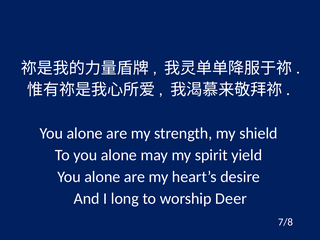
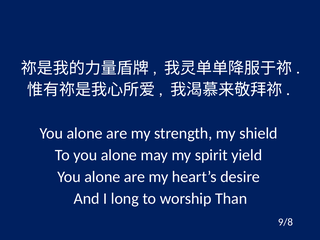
Deer: Deer -> Than (231, 199)
7/8: 7/8 -> 9/8 (285, 222)
